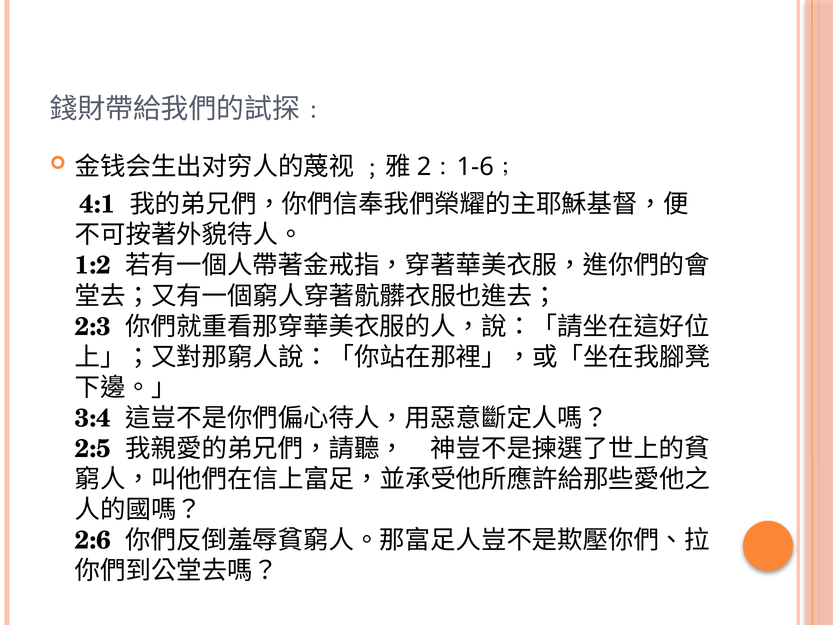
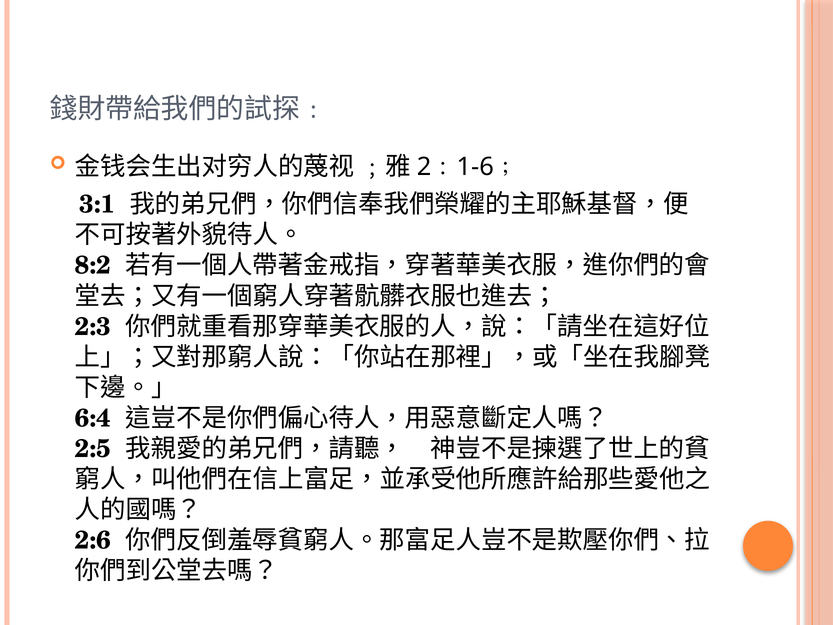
4:1: 4:1 -> 3:1 (97, 204)
1:2: 1:2 -> 8:2 (93, 265)
3:4: 3:4 -> 6:4 (93, 418)
